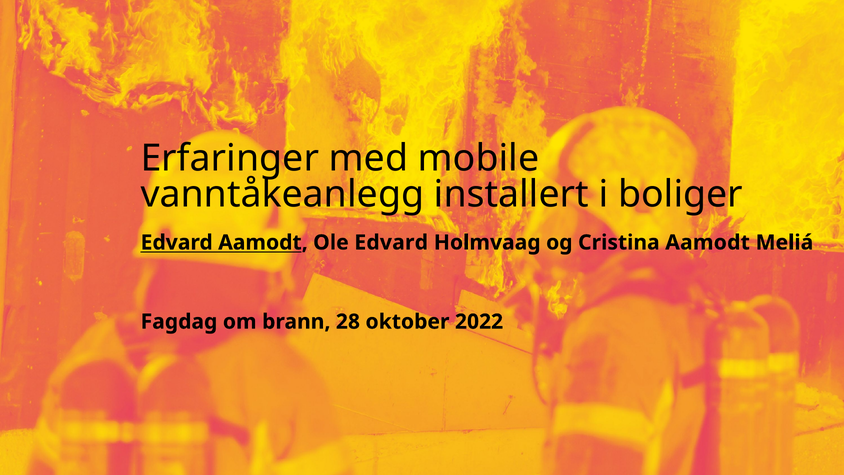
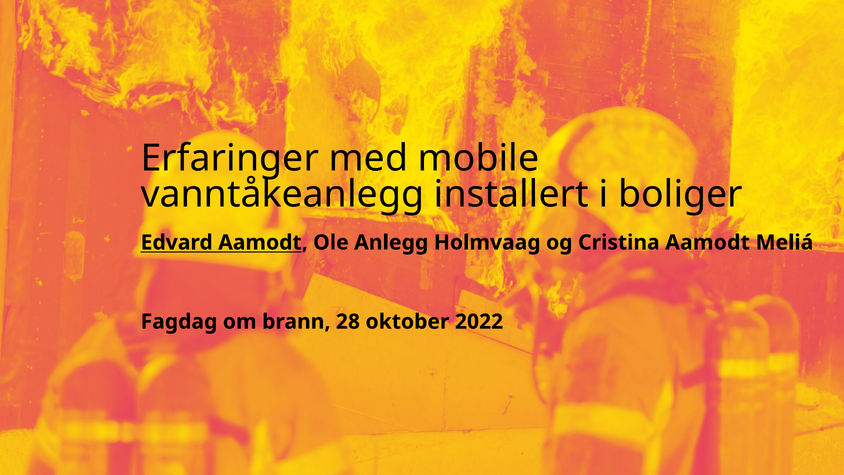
Ole Edvard: Edvard -> Anlegg (391, 242)
